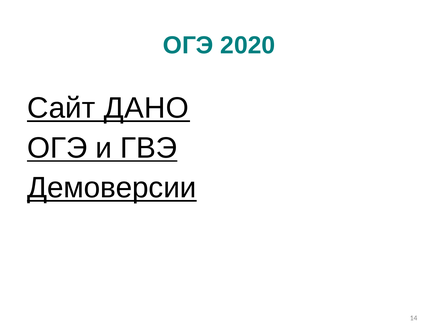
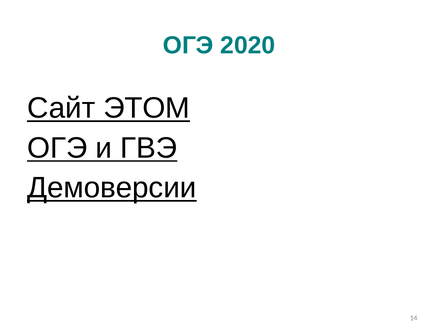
ДАНО: ДАНО -> ЭТОМ (147, 108)
